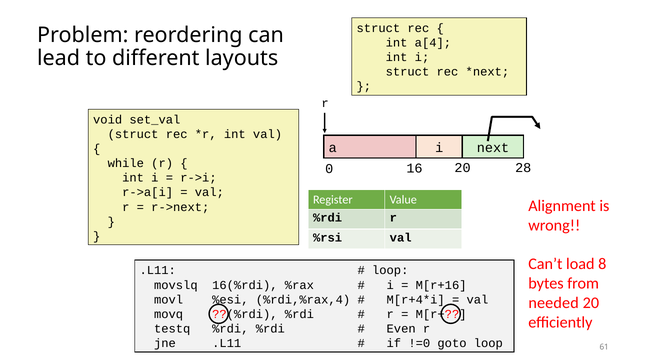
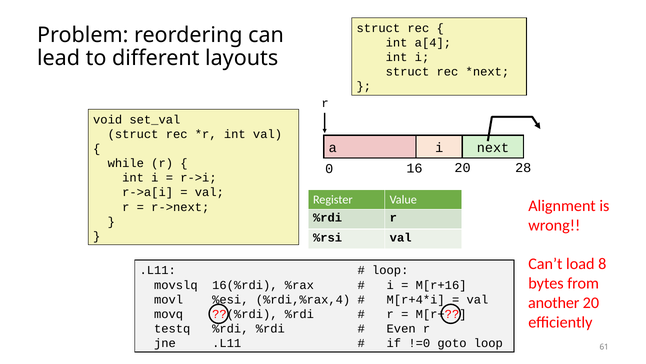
needed: needed -> another (554, 302)
